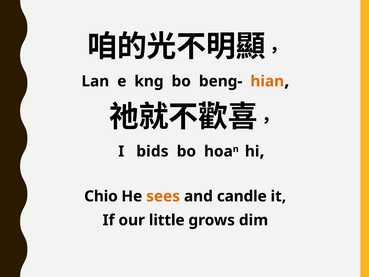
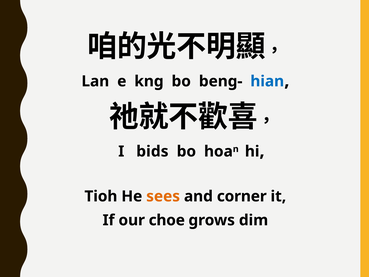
hian colour: orange -> blue (267, 81)
Chio: Chio -> Tioh (101, 196)
candle: candle -> corner (242, 196)
little: little -> choe (167, 220)
